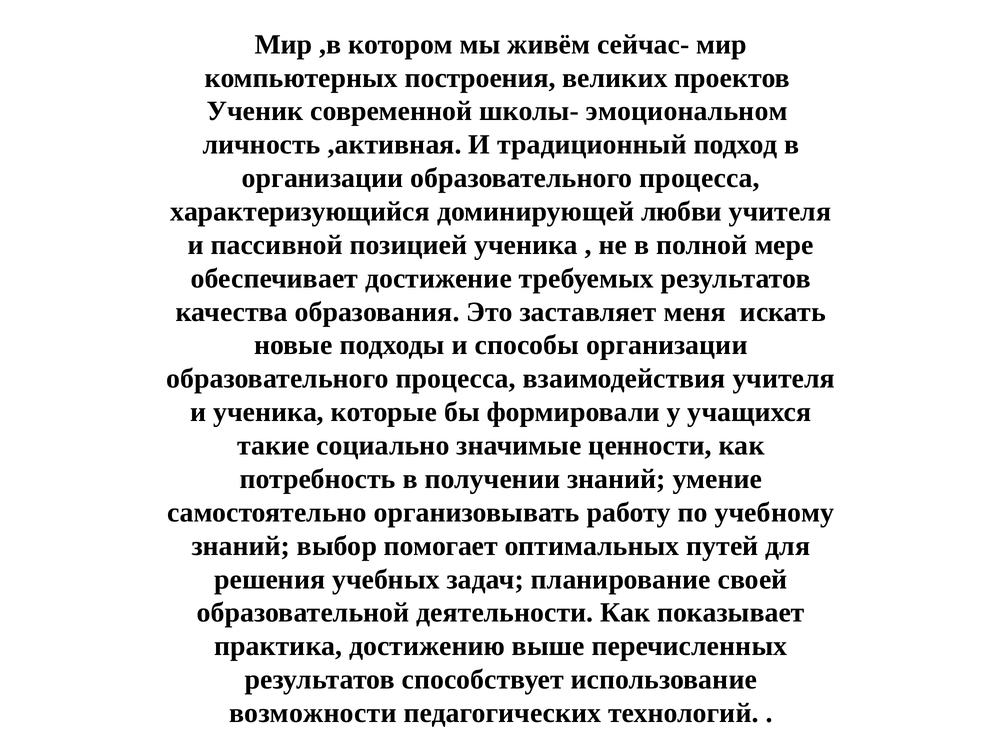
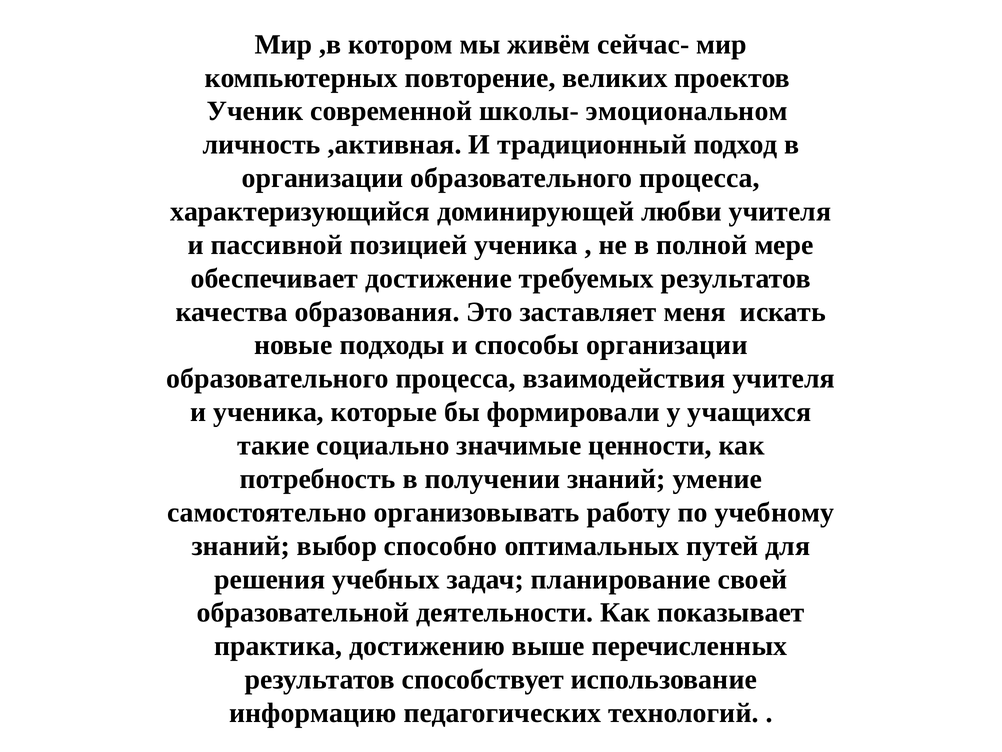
построения: построения -> повторение (480, 78)
помогает: помогает -> способно (441, 546)
возможности: возможности -> информацию (313, 713)
